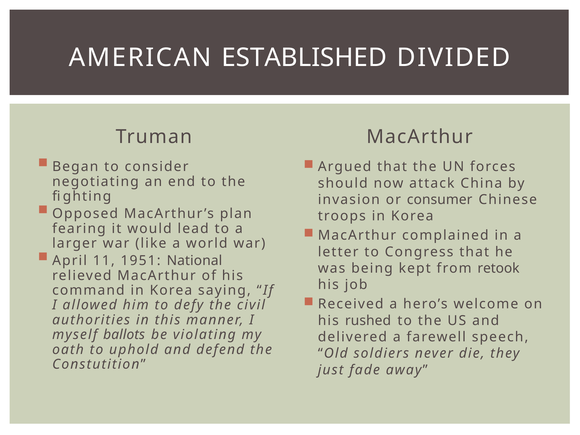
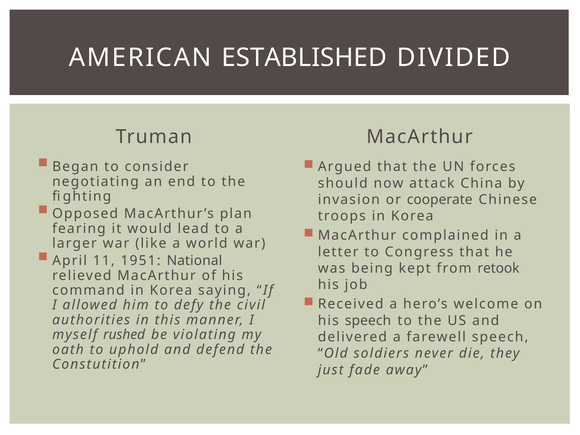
consumer: consumer -> cooperate (440, 200)
his rushed: rushed -> speech (368, 321)
ballots: ballots -> rushed (124, 335)
